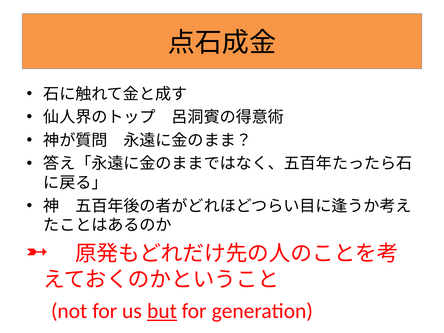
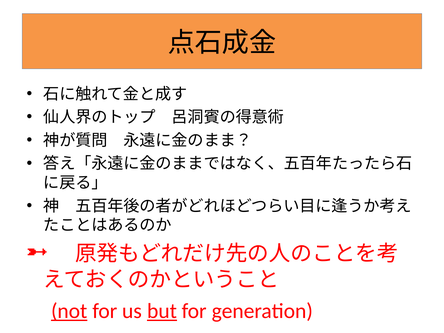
not underline: none -> present (69, 311)
